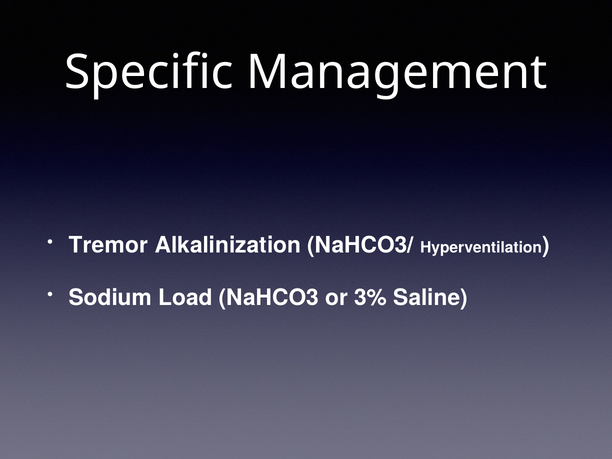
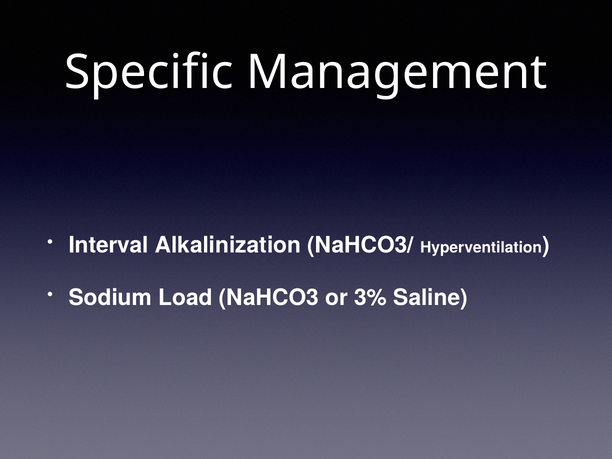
Tremor: Tremor -> Interval (109, 245)
